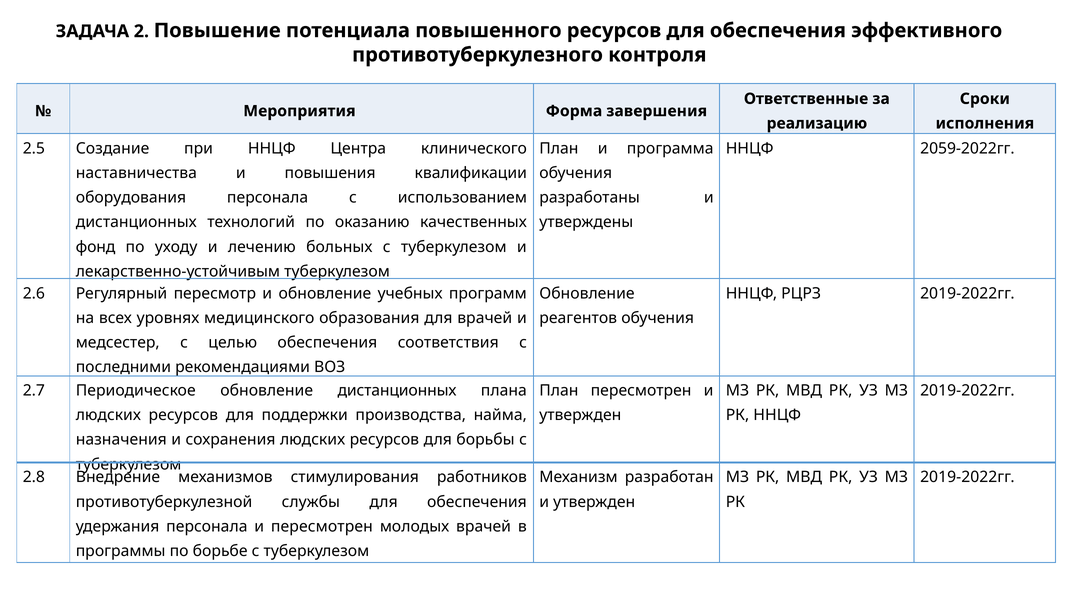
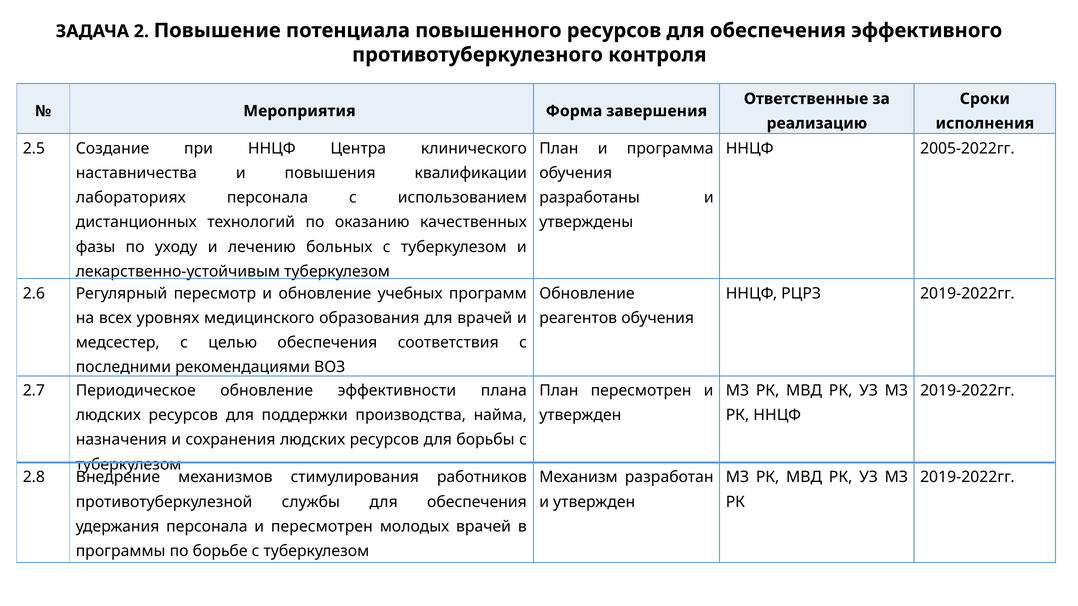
2059-2022гг: 2059-2022гг -> 2005-2022гг (967, 149)
оборудования: оборудования -> лабораториях (131, 198)
фонд: фонд -> фазы (96, 247)
обновление дистанционных: дистанционных -> эффективности (397, 391)
